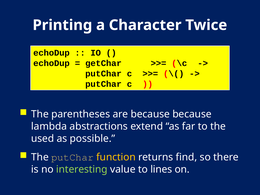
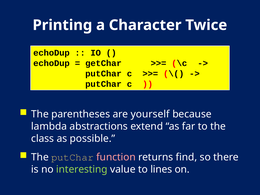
are because: because -> yourself (150, 114)
used: used -> class (43, 139)
function colour: yellow -> pink (116, 157)
